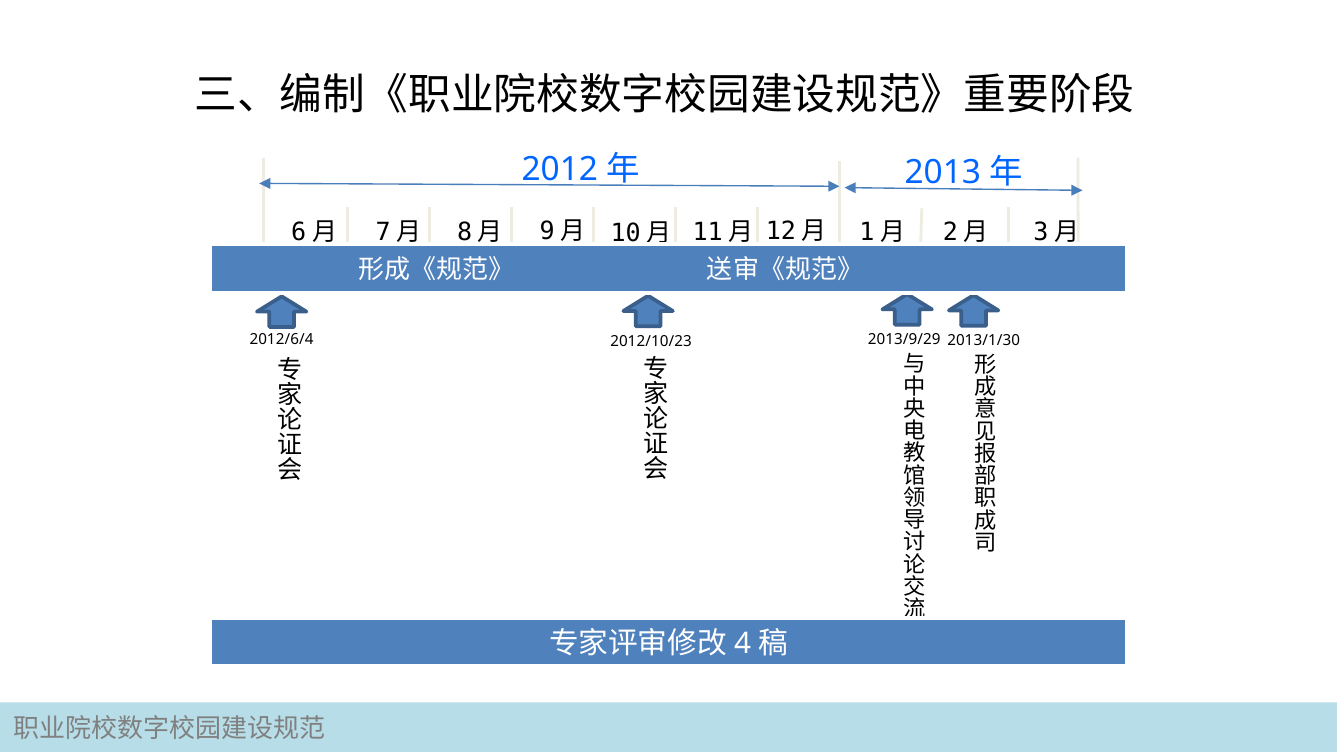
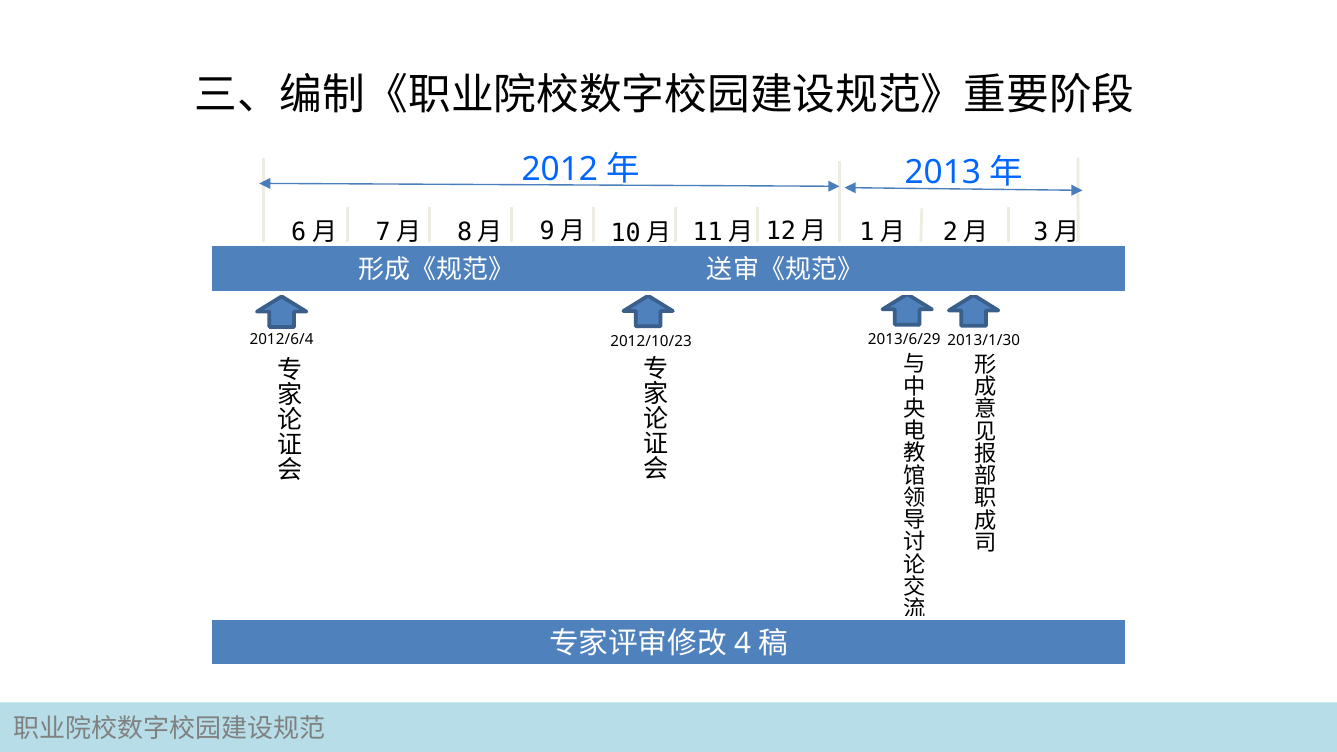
2013/9/29: 2013/9/29 -> 2013/6/29 (904, 340)
